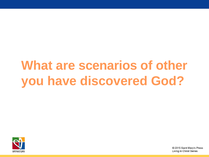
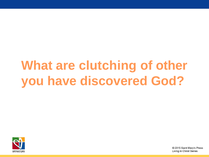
scenarios: scenarios -> clutching (108, 66)
